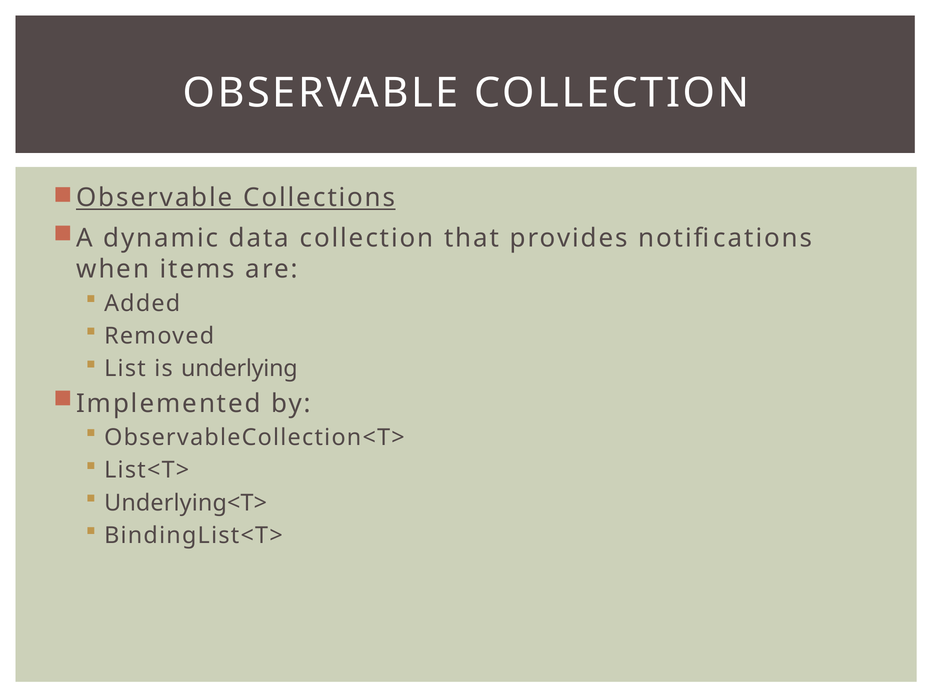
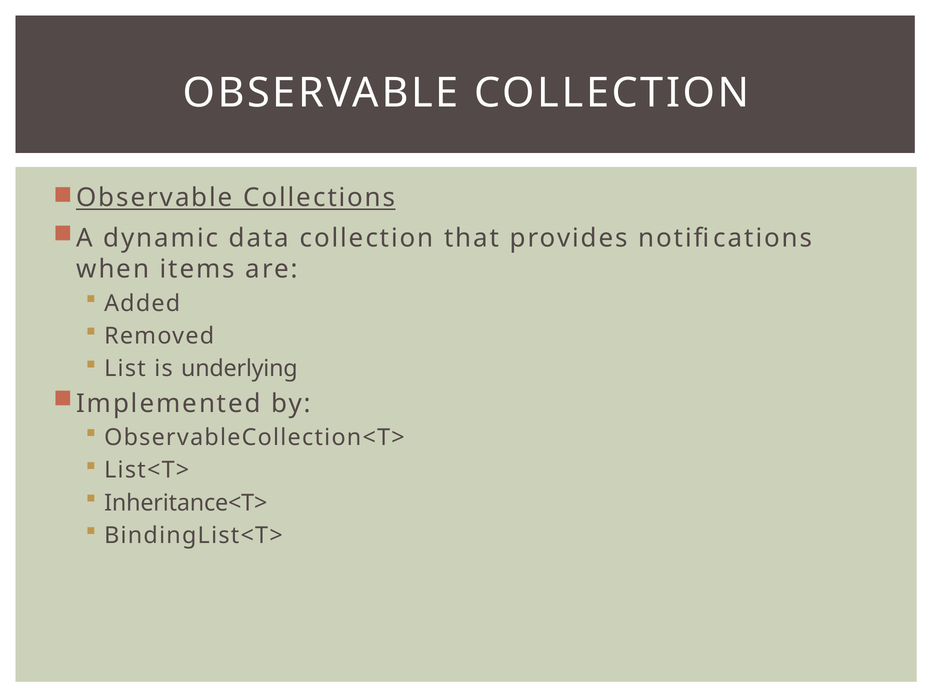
Underlying<T>: Underlying<T> -> Inheritance<T> (186, 503)
